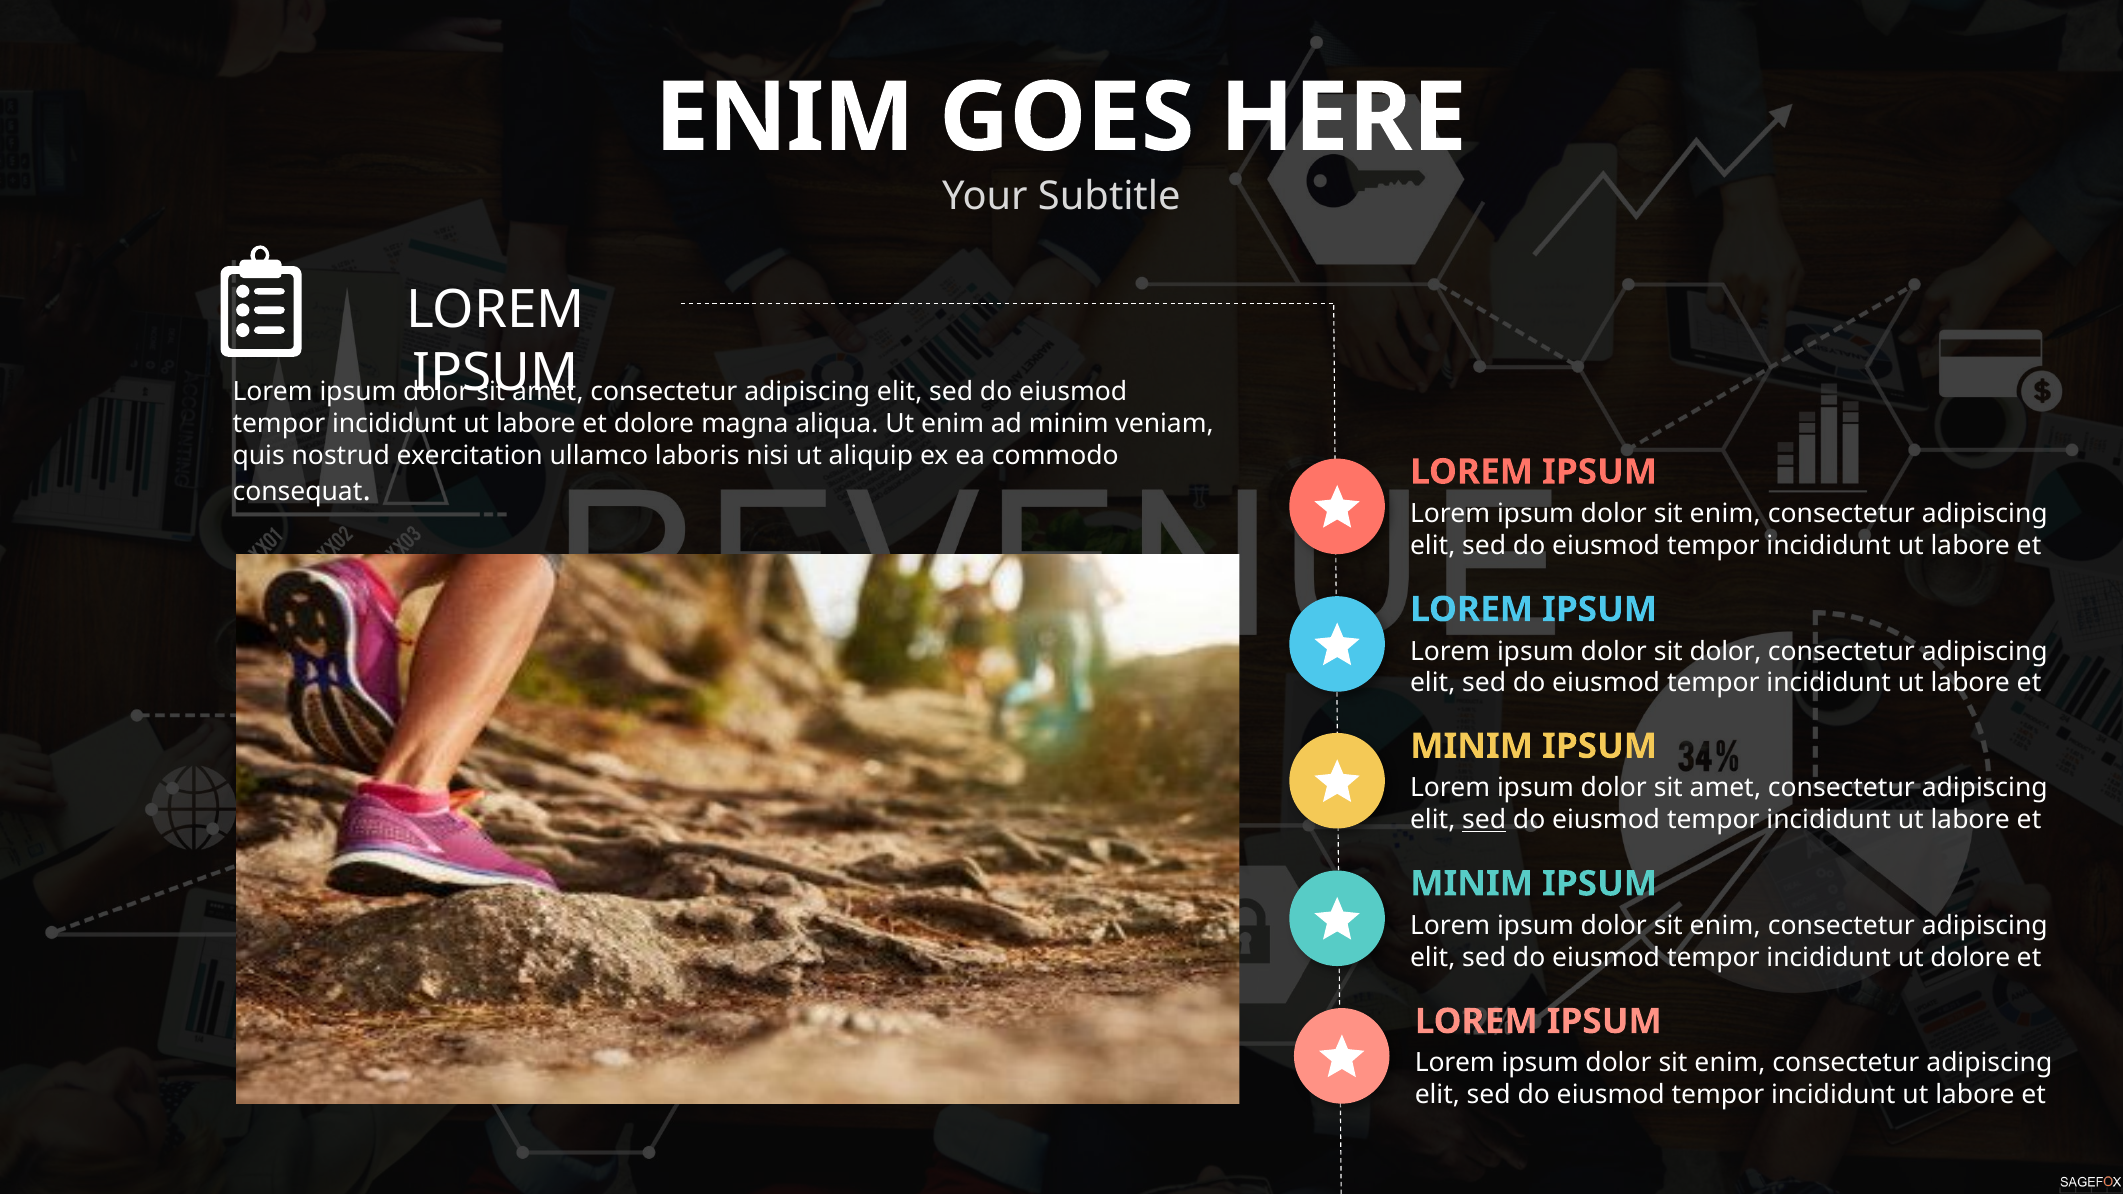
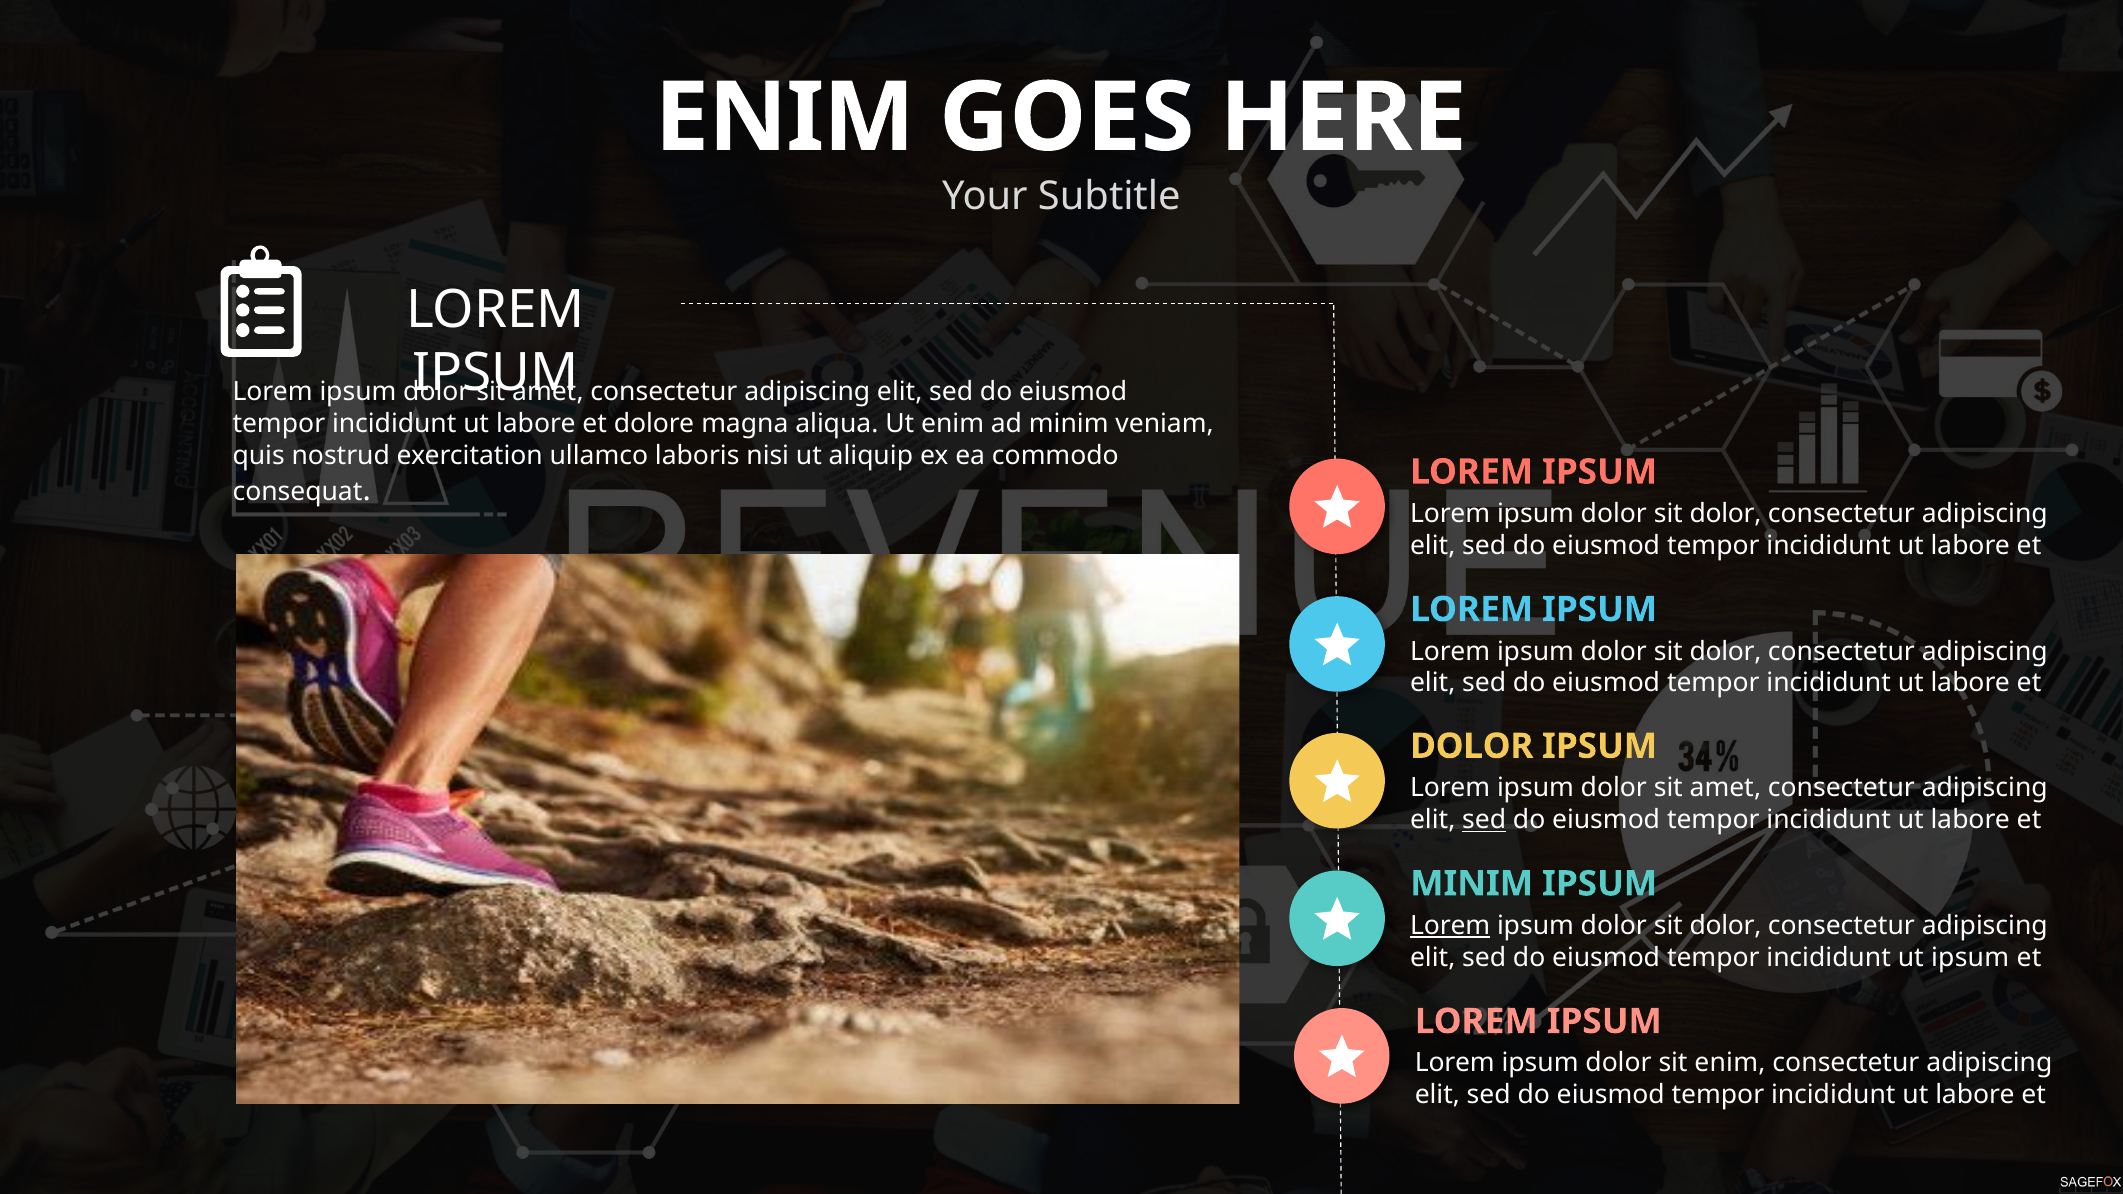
enim: enim -> dolor (1726, 514)
MINIM: MINIM -> DOLOR (1472, 746)
Lorem underline: none -> present (1450, 926)
enim: enim -> dolor (1726, 926)
ut dolore: dolore -> ipsum (1970, 958)
